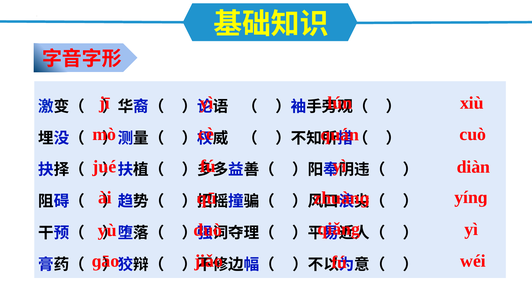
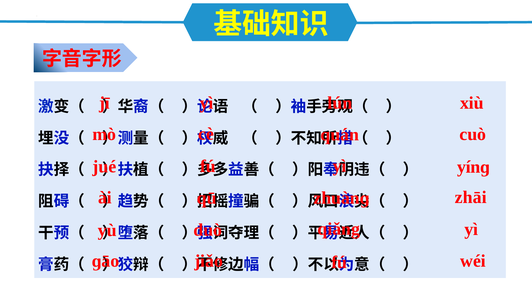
diàn: diàn -> yínɡ (473, 167)
yínɡ: yínɡ -> zhāi (471, 197)
